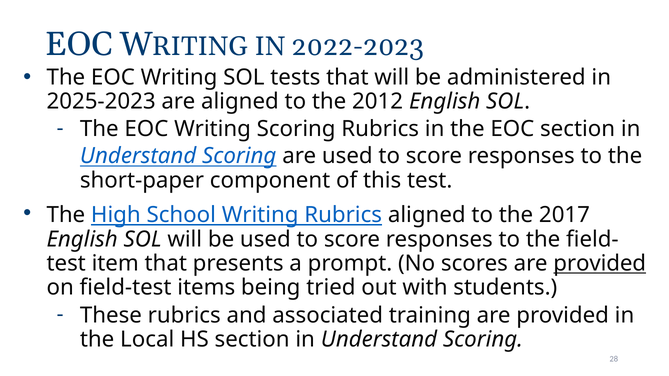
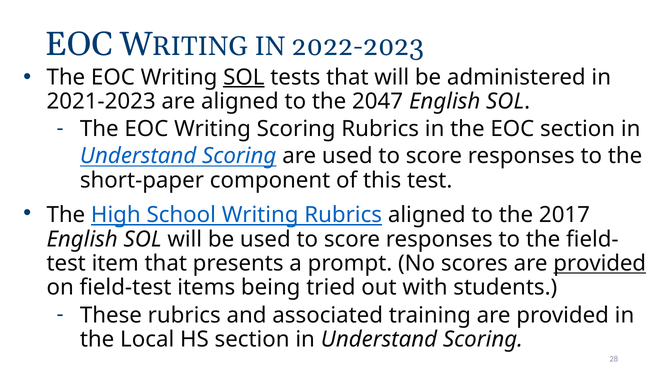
SOL underline: none -> present (244, 77)
2025-2023: 2025-2023 -> 2021-2023 (101, 101)
2012: 2012 -> 2047 (378, 101)
